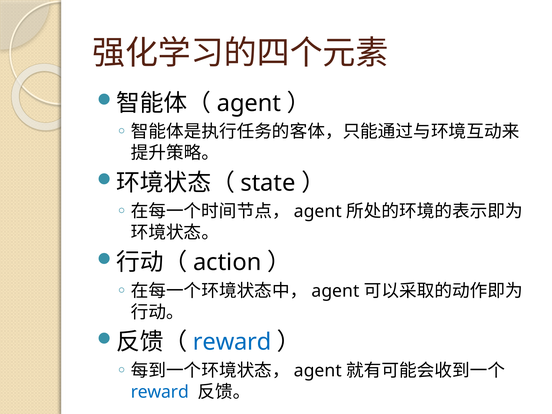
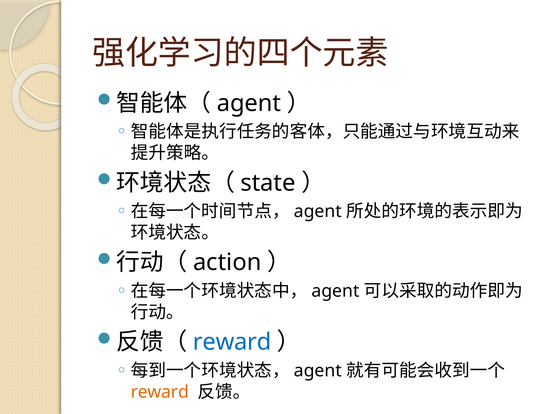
reward colour: blue -> orange (160, 392)
